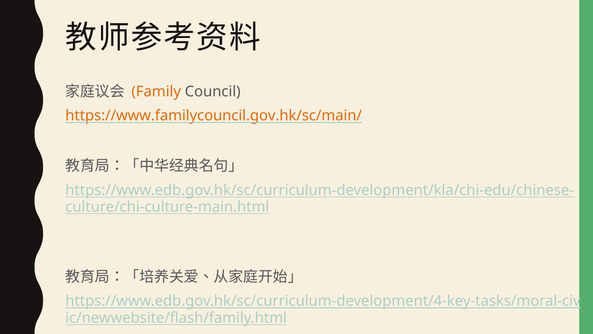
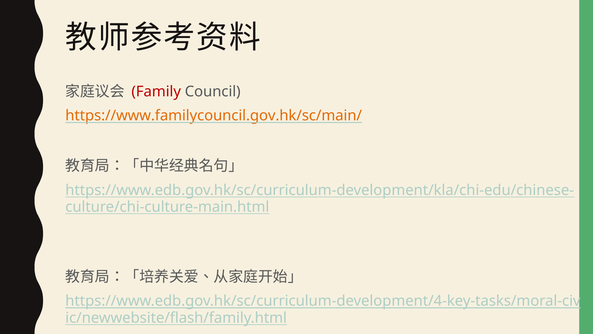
Family colour: orange -> red (156, 91)
